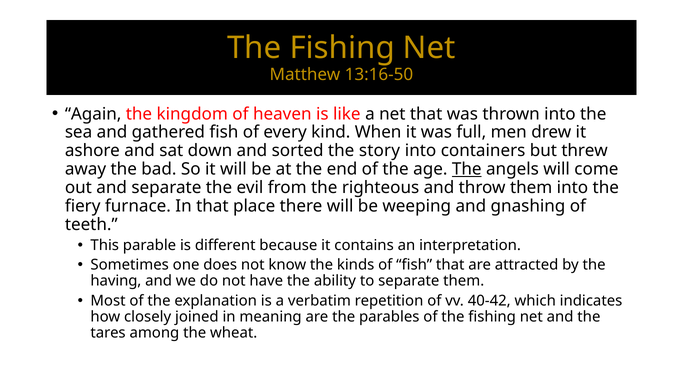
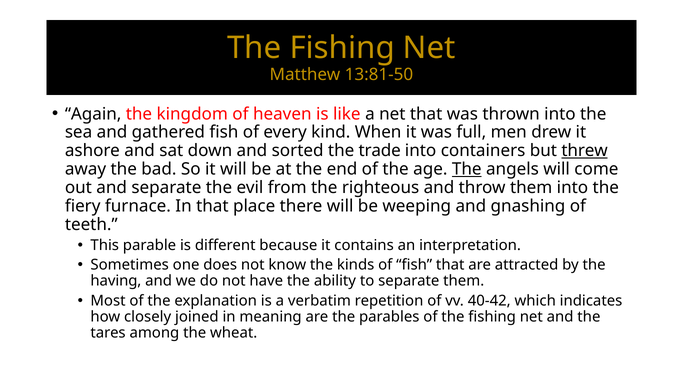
13:16-50: 13:16-50 -> 13:81-50 (379, 74)
story: story -> trade (380, 151)
threw underline: none -> present (585, 151)
